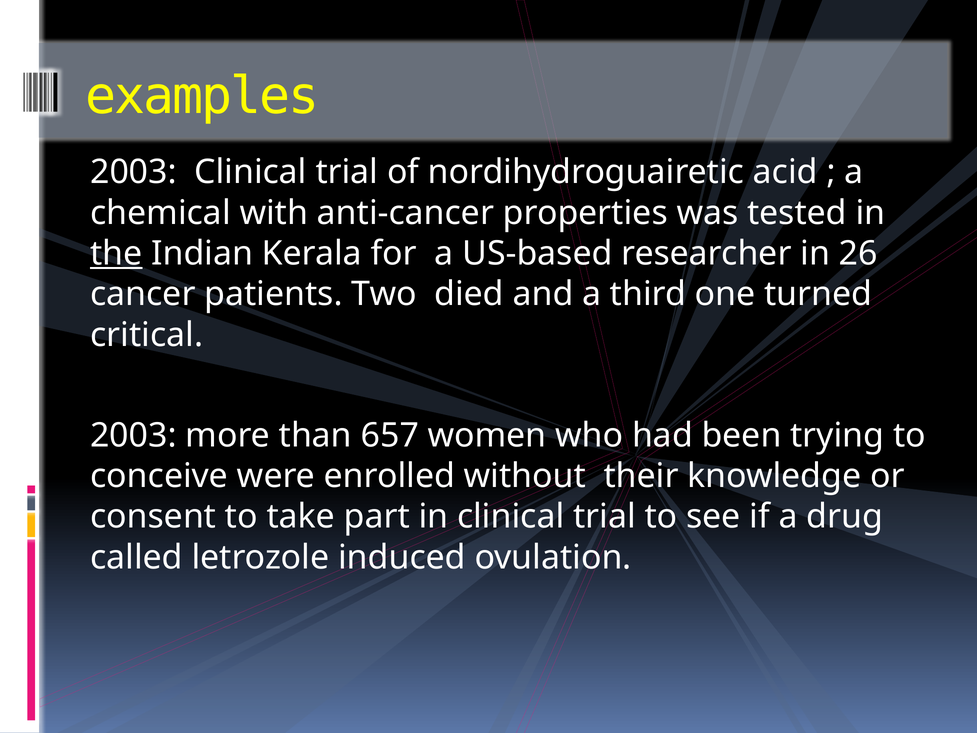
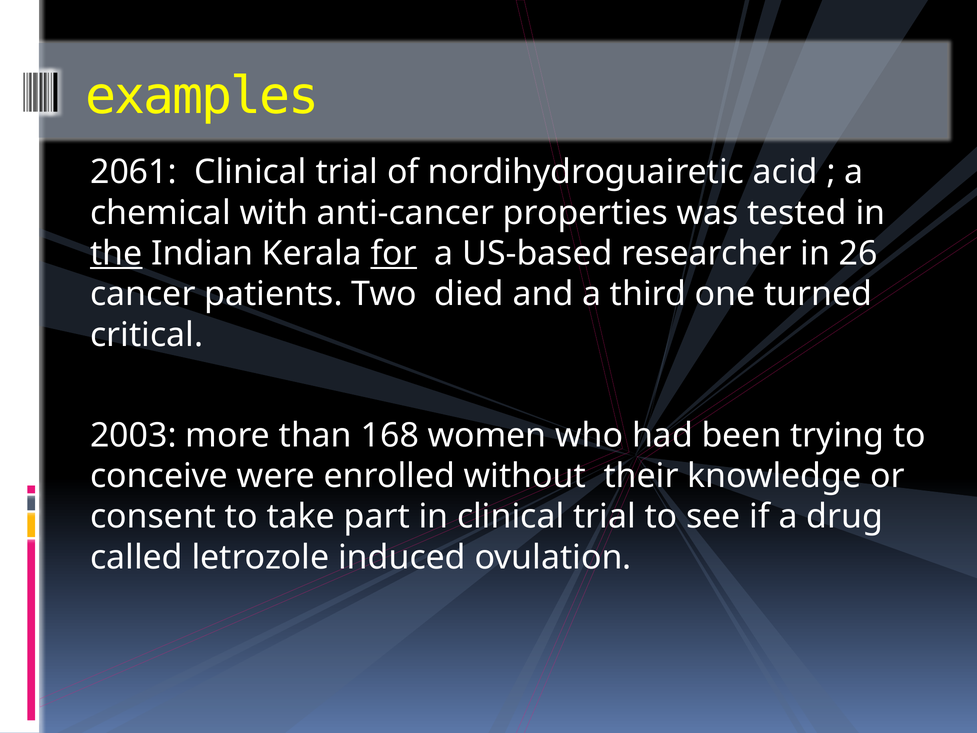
2003: 2003 -> 2061 (133, 172)
for underline: none -> present (394, 253)
657: 657 -> 168 (390, 435)
